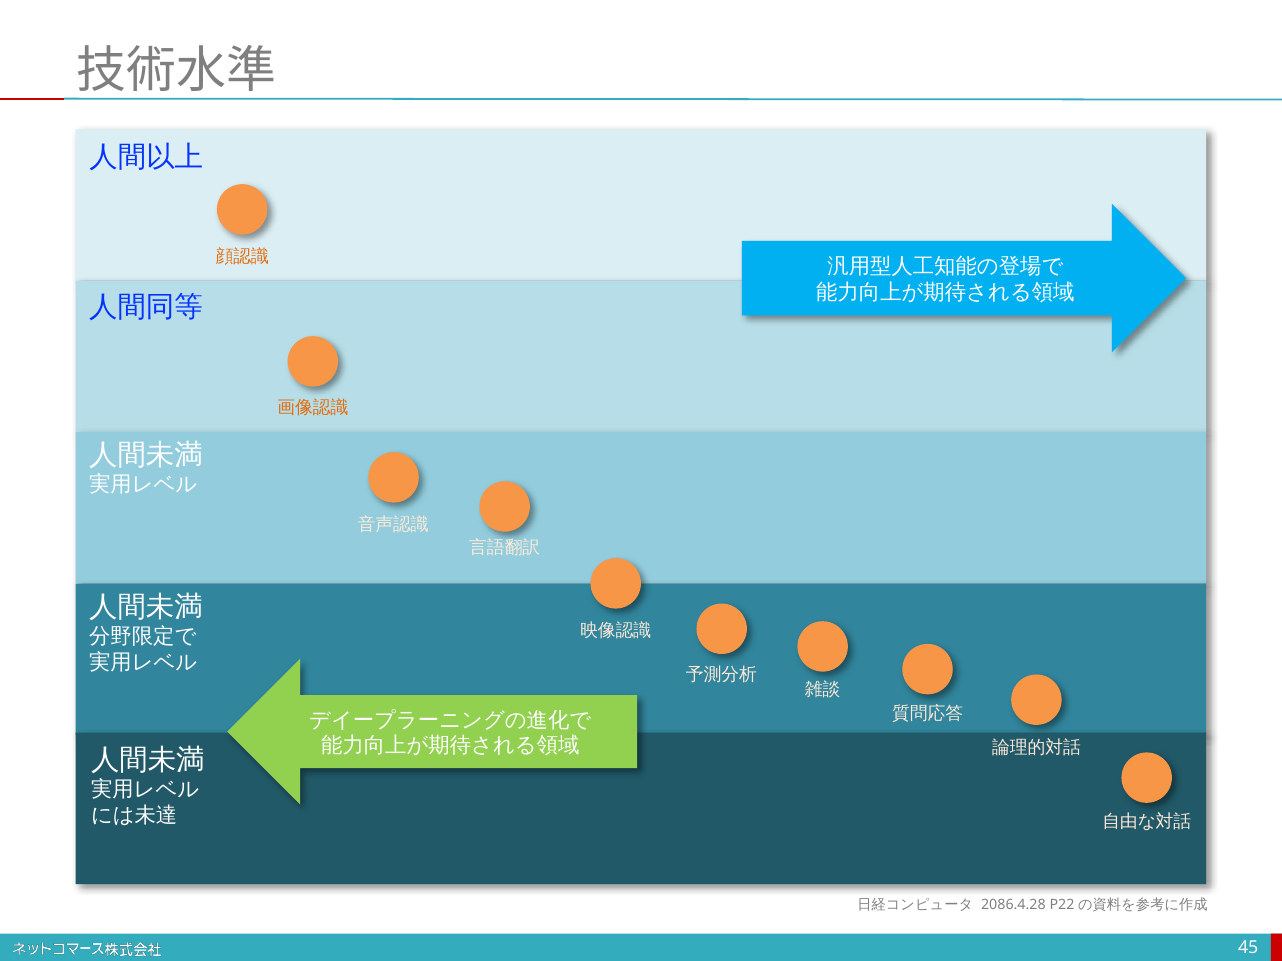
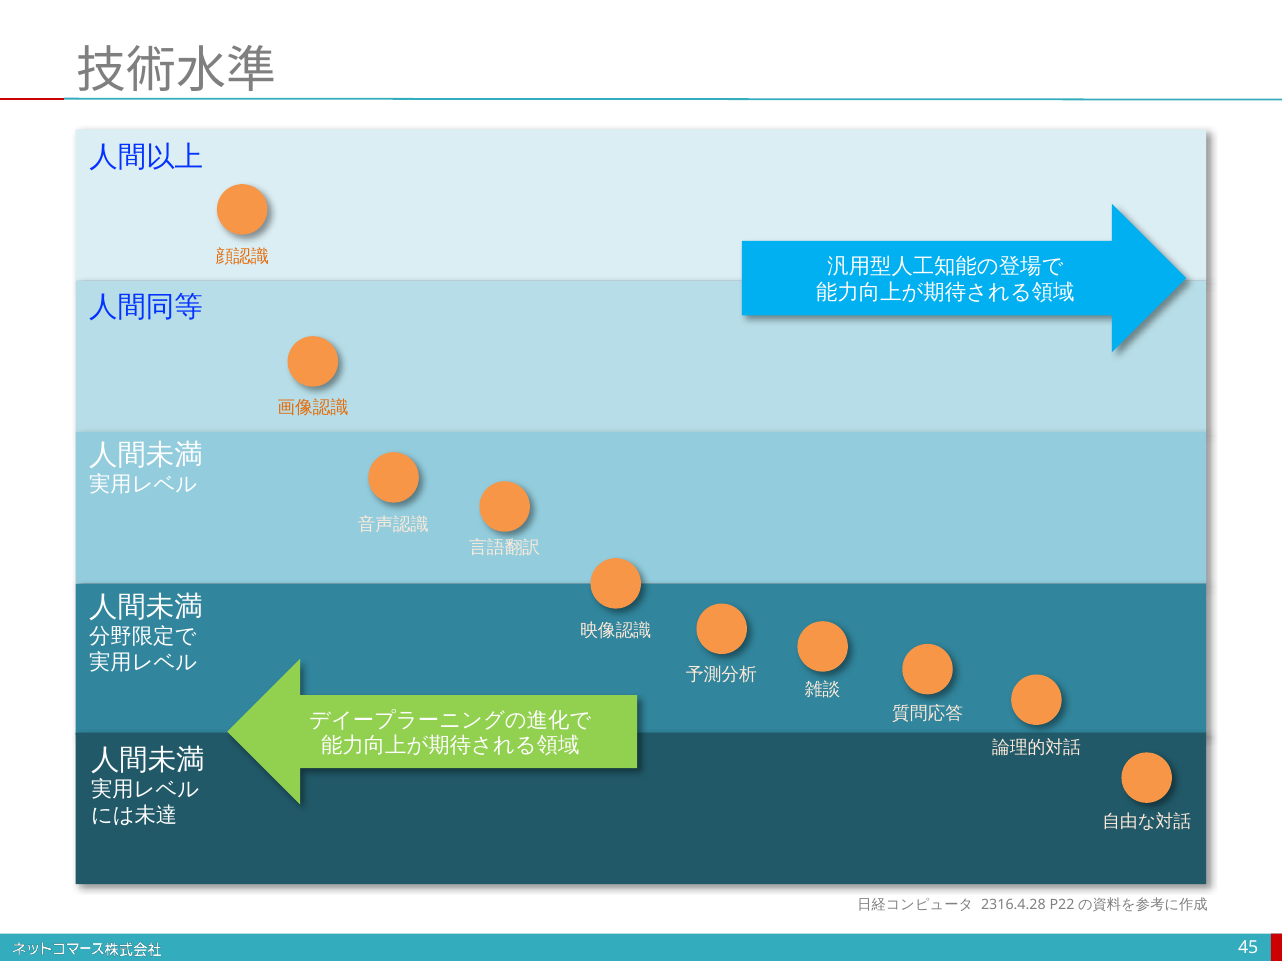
2086.4.28: 2086.4.28 -> 2316.4.28 (1013, 905)
